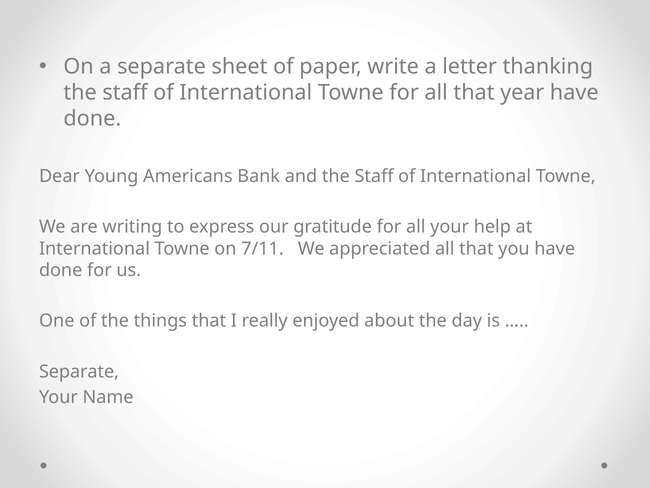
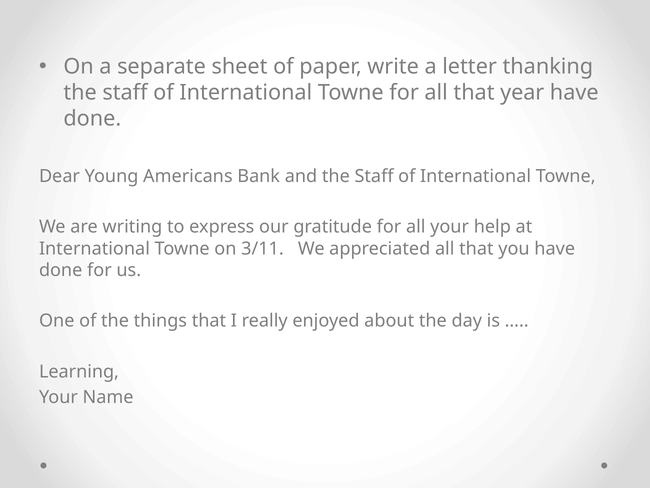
7/11: 7/11 -> 3/11 (262, 248)
Separate: Separate -> Learning (79, 371)
